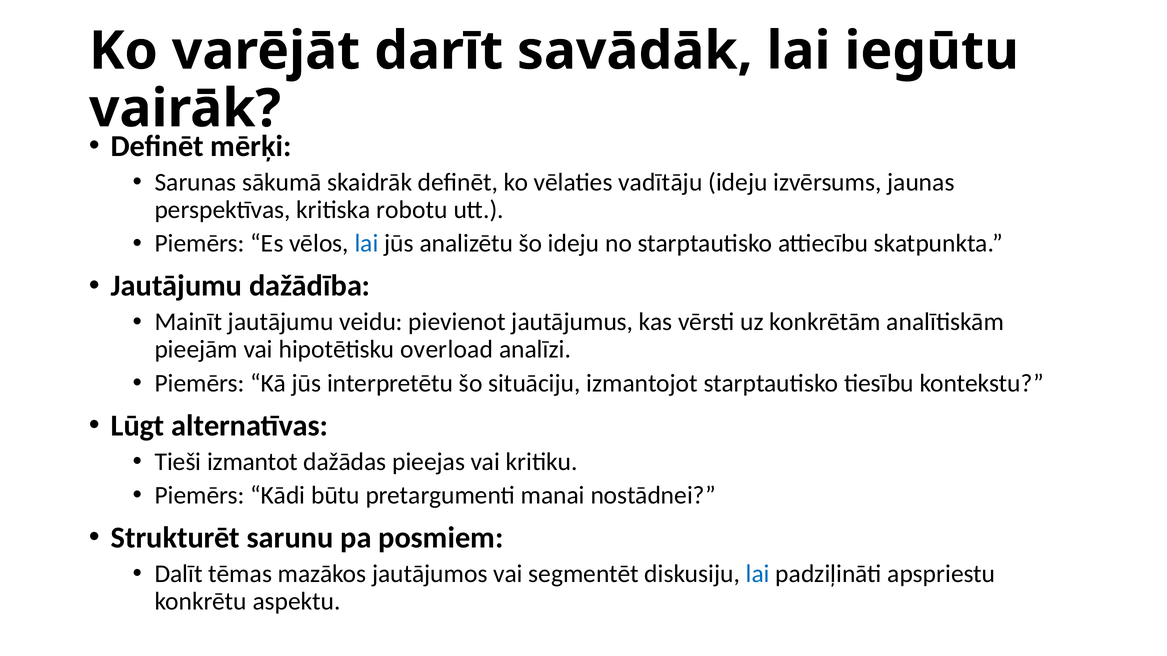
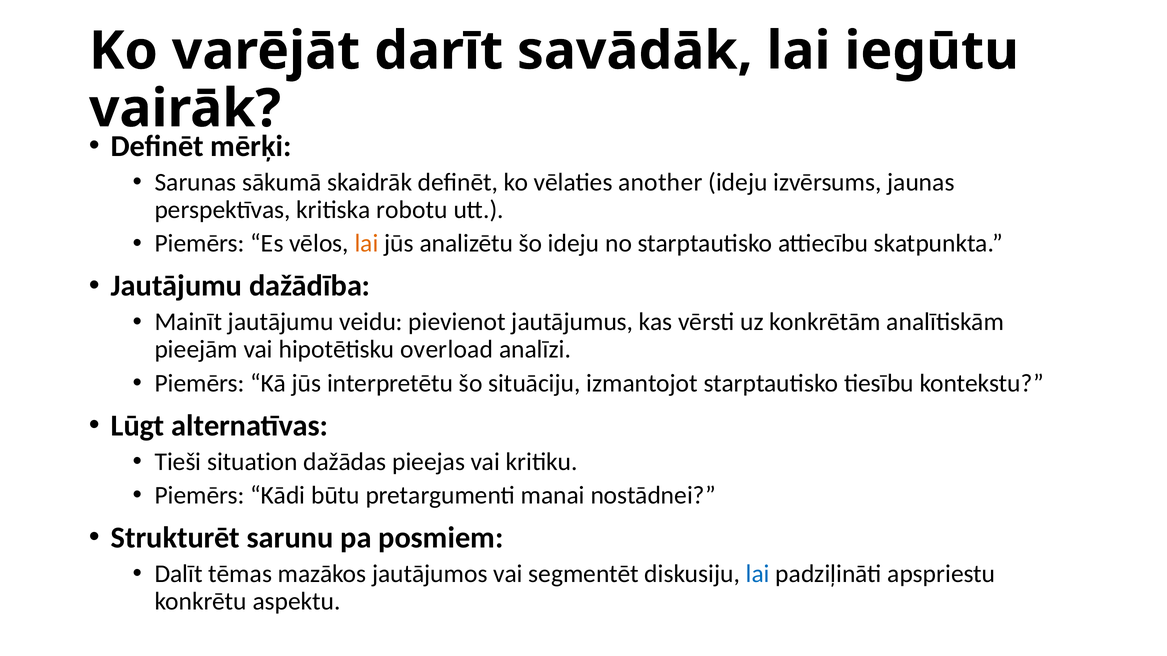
vadītāju: vadītāju -> another (660, 182)
lai colour: blue -> orange (367, 244)
izmantot: izmantot -> situation (252, 462)
